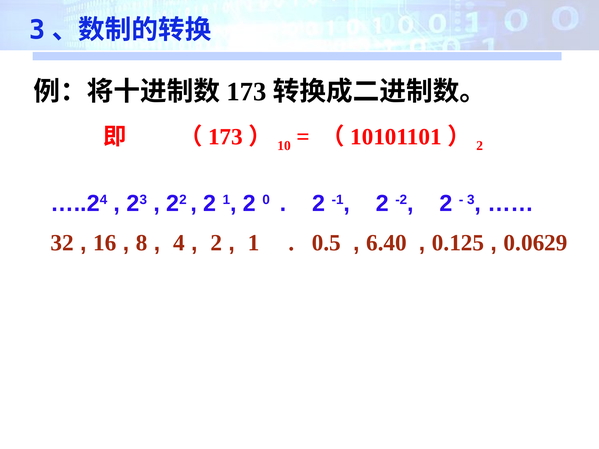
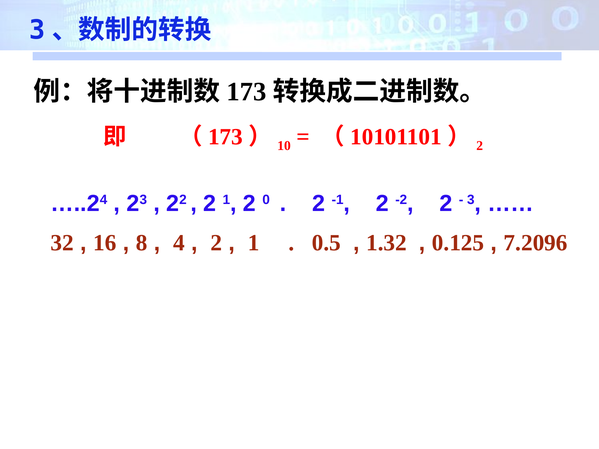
6.40: 6.40 -> 1.32 (386, 243)
0.0629: 0.0629 -> 7.2096 (536, 243)
